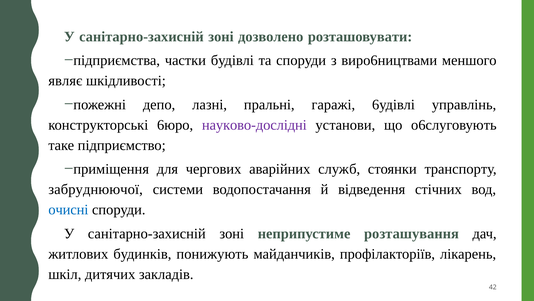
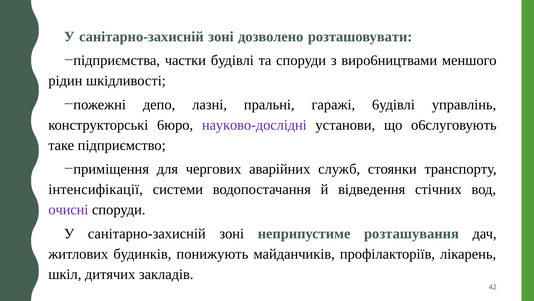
являє: являє -> рідин (65, 81)
забруднюючої: забруднюючої -> інтенсифікації (96, 189)
очисні colour: blue -> purple (68, 209)
